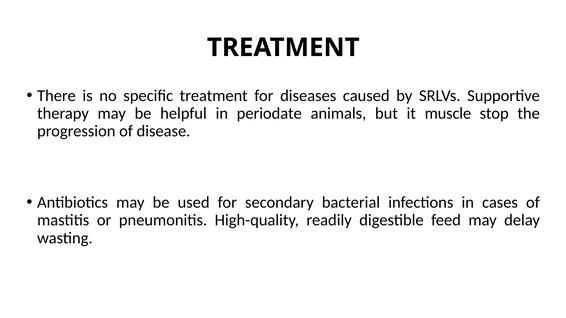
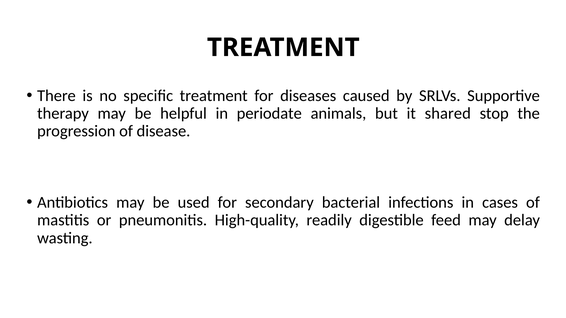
muscle: muscle -> shared (448, 114)
